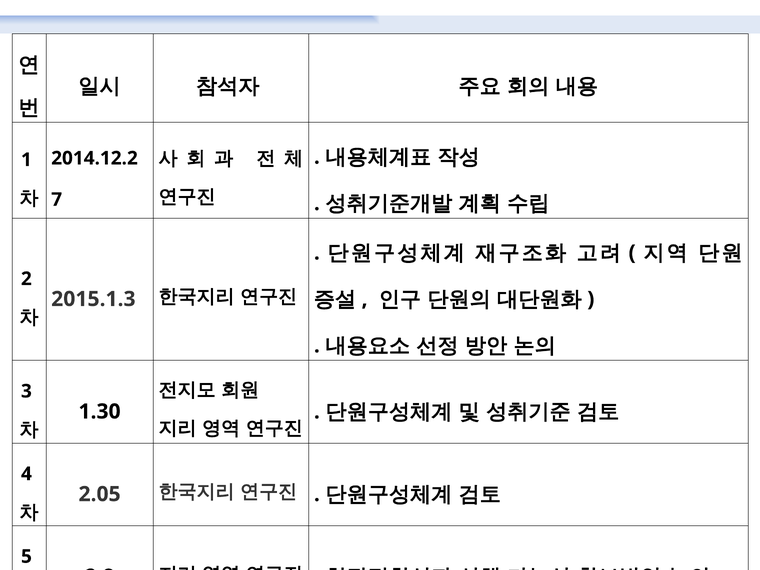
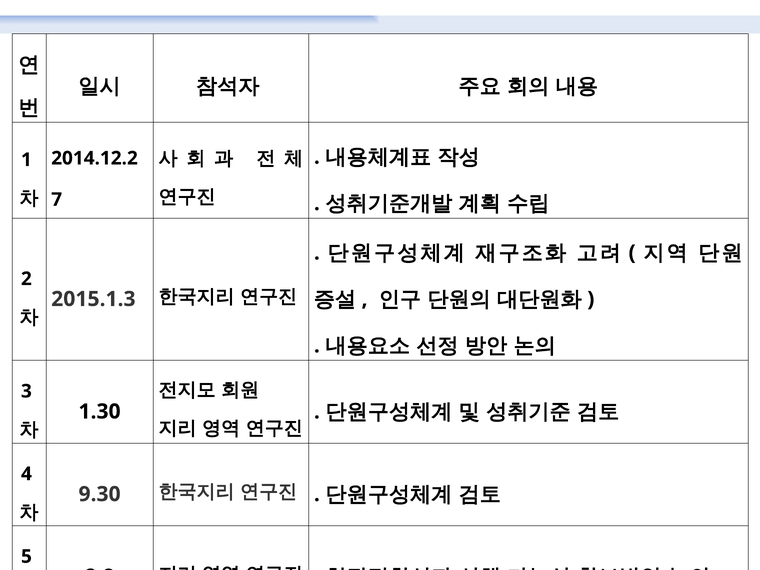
2.05: 2.05 -> 9.30 (100, 494)
